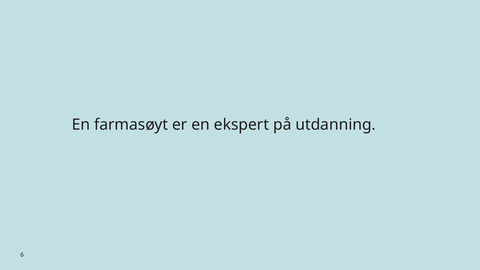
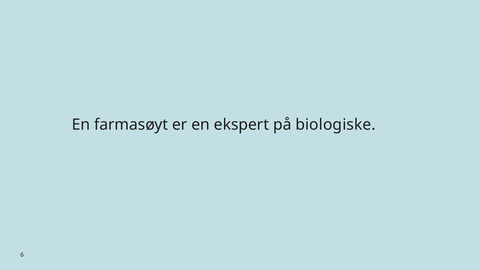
utdanning: utdanning -> biologiske (336, 125)
